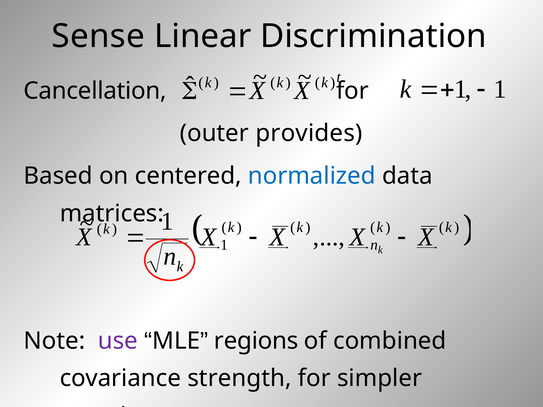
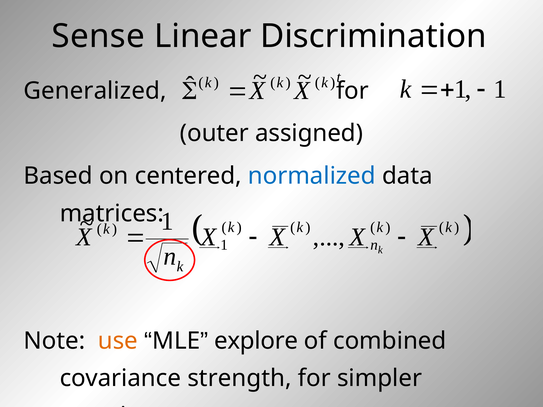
Cancellation: Cancellation -> Generalized (95, 91)
provides: provides -> assigned (309, 133)
use colour: purple -> orange (118, 341)
regions: regions -> explore (256, 341)
